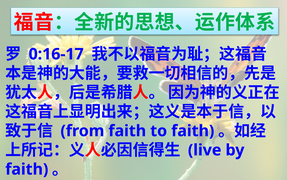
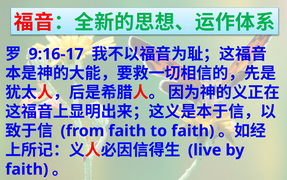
0:16-17: 0:16-17 -> 9:16-17 (56, 54)
